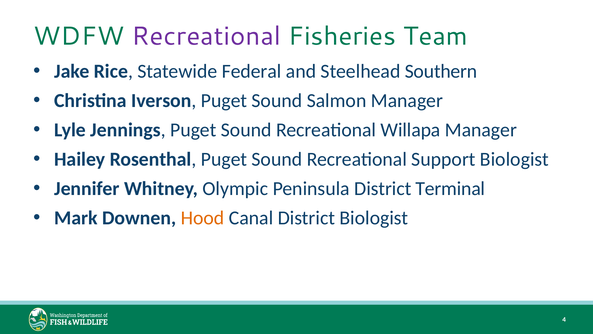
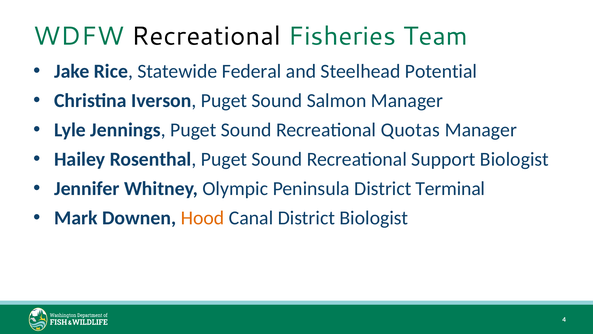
Recreational colour: purple -> black (206, 36)
Southern: Southern -> Potential (441, 71)
Willapa: Willapa -> Quotas (410, 130)
